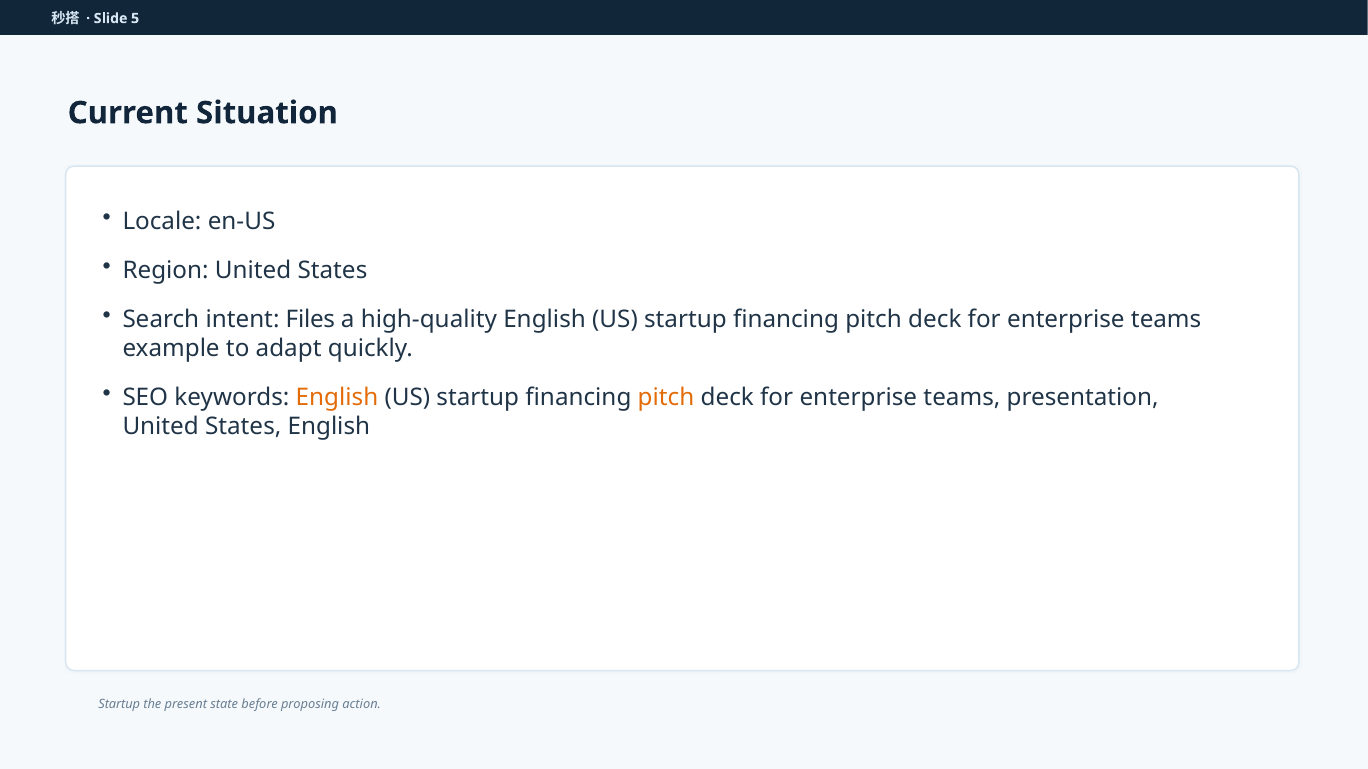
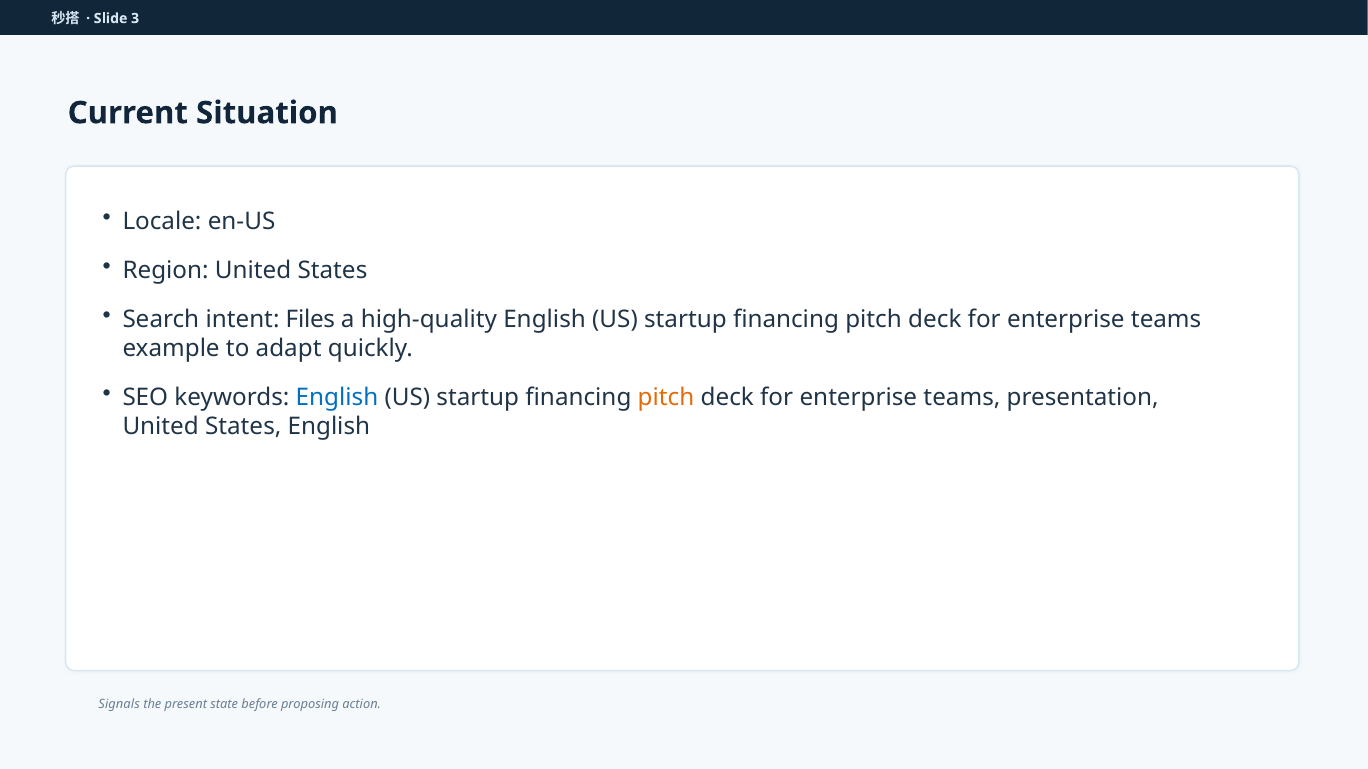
5: 5 -> 3 (135, 18)
English colour: orange -> blue (337, 398)
Startup: Startup -> Signals (119, 705)
